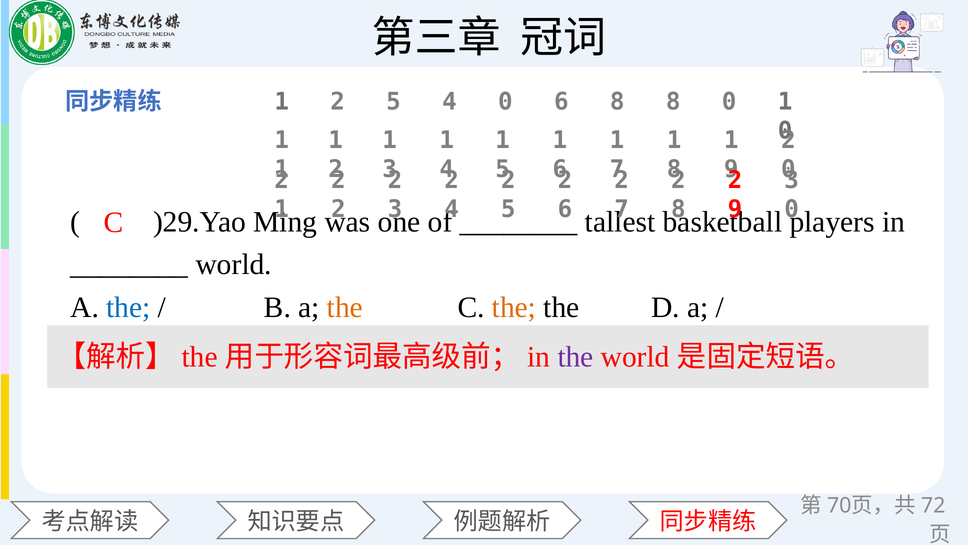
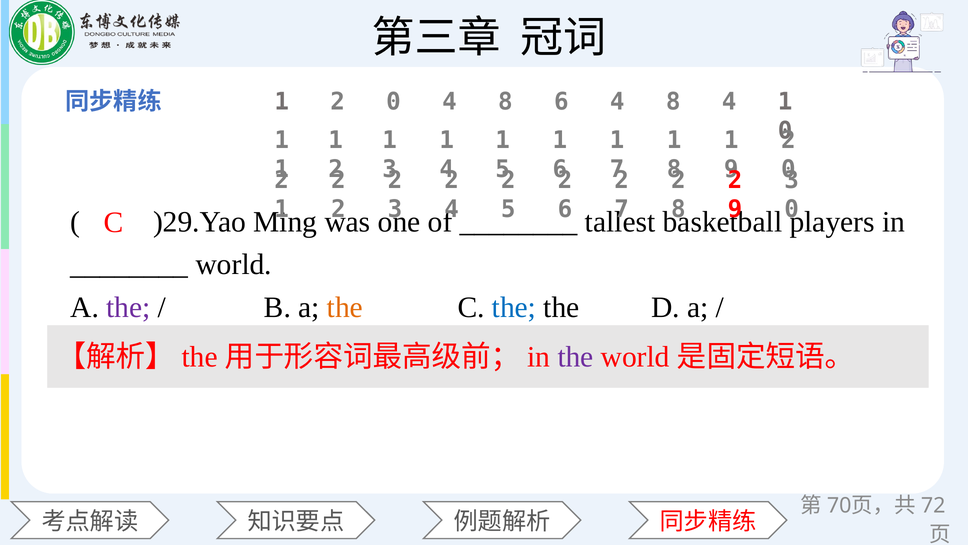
1 2 5: 5 -> 0 (394, 102)
0: 0 -> 8 (505, 102)
6 8: 8 -> 4 (617, 102)
8 0: 0 -> 4 (729, 102)
the colour: blue -> purple (128, 307)
the colour: orange -> blue (514, 307)
